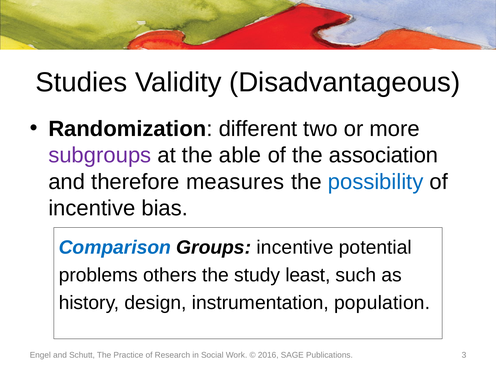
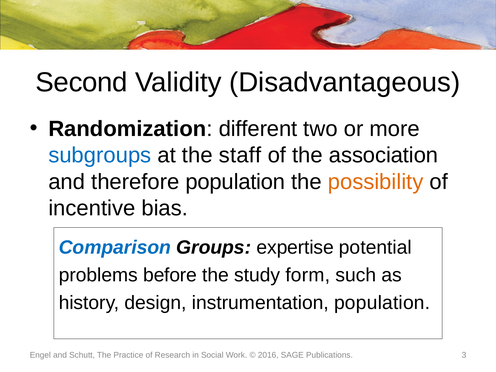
Studies: Studies -> Second (82, 83)
subgroups colour: purple -> blue (100, 155)
able: able -> staff (240, 155)
therefore measures: measures -> population (235, 182)
possibility colour: blue -> orange (376, 182)
Groups incentive: incentive -> expertise (295, 247)
others: others -> before (170, 275)
least: least -> form (308, 275)
